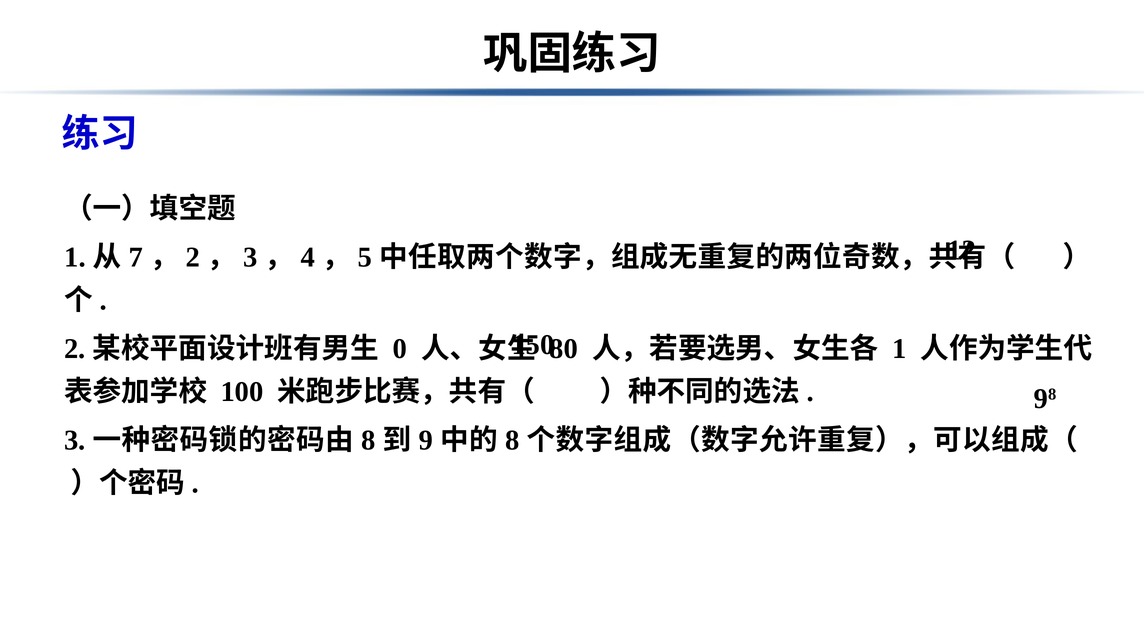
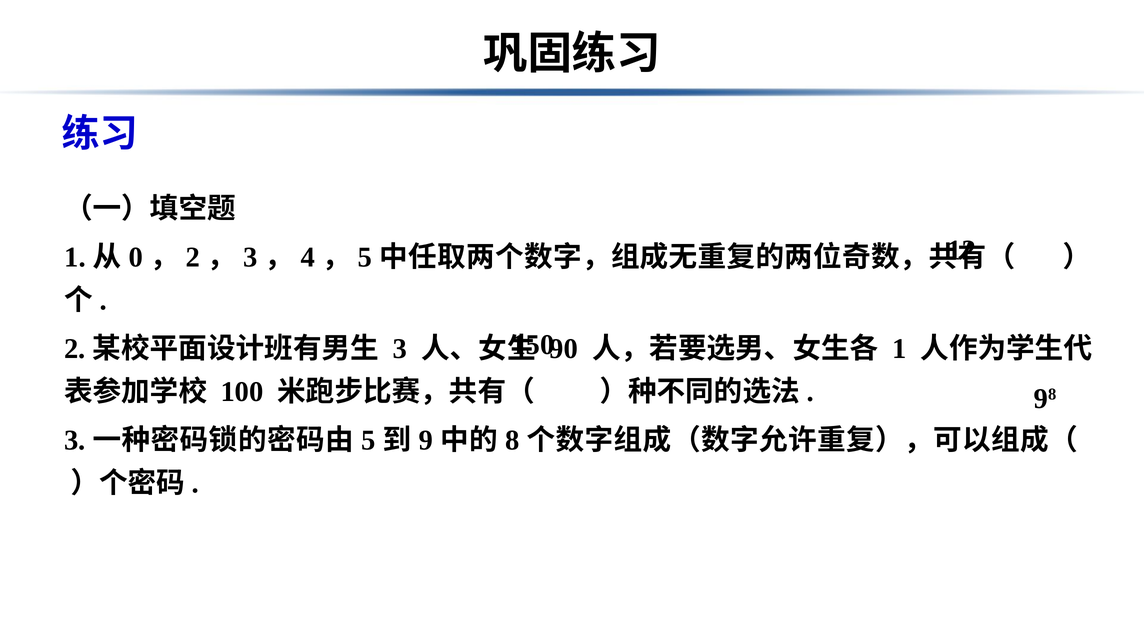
7: 7 -> 0 (136, 257)
0: 0 -> 3 (400, 348)
80: 80 -> 90 (564, 348)
8: 8 -> 5 (368, 440)
